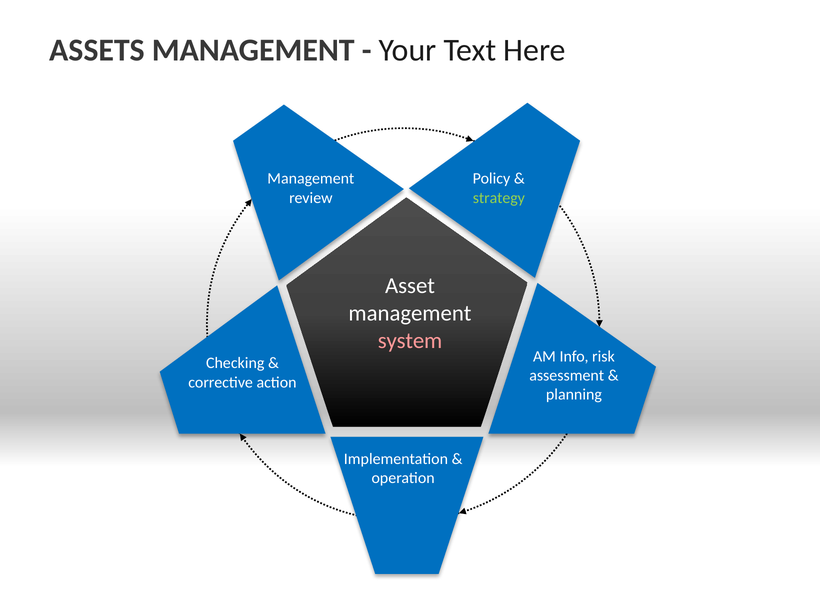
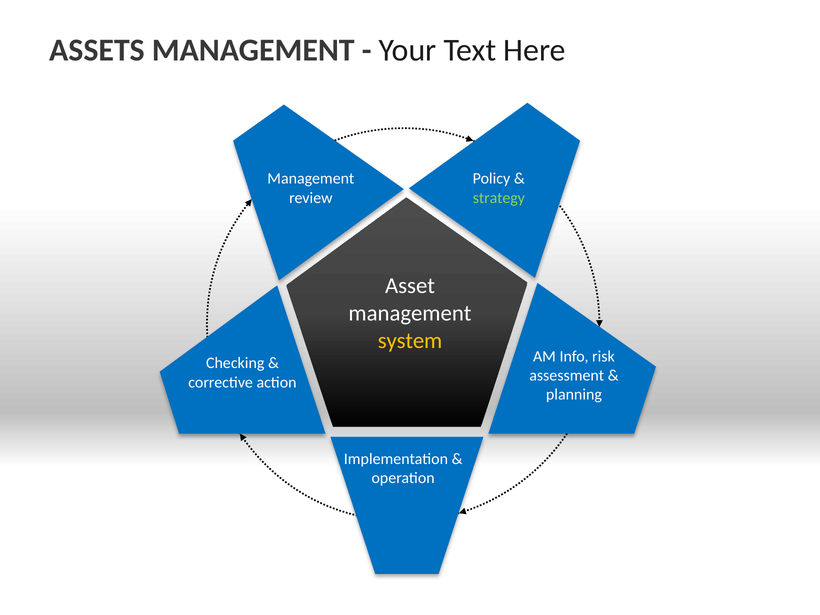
system colour: pink -> yellow (410, 340)
